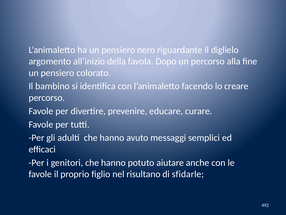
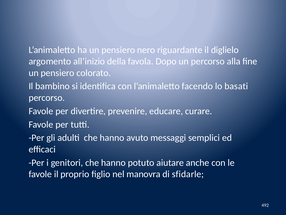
creare: creare -> basati (236, 86)
risultano: risultano -> manovra (144, 174)
